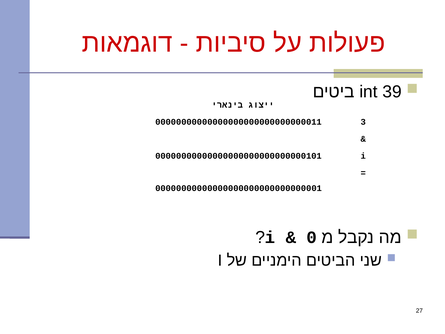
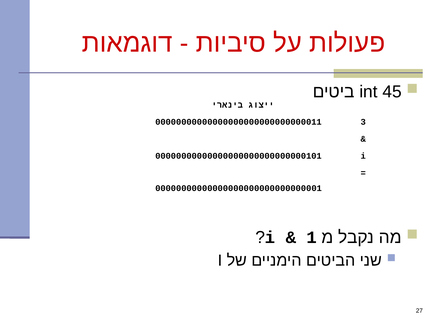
39: 39 -> 45 (392, 92)
0: 0 -> 1 (312, 237)
